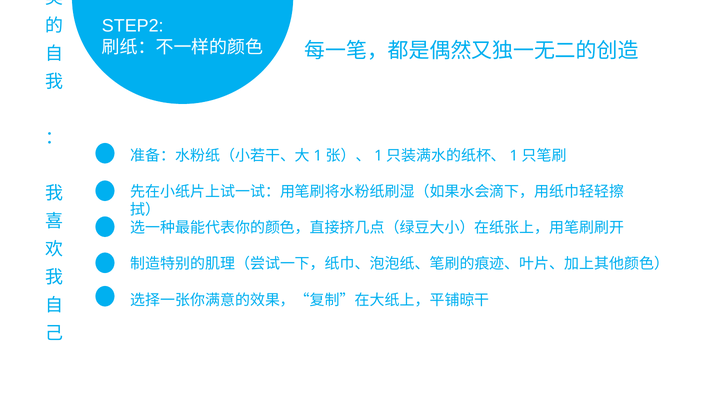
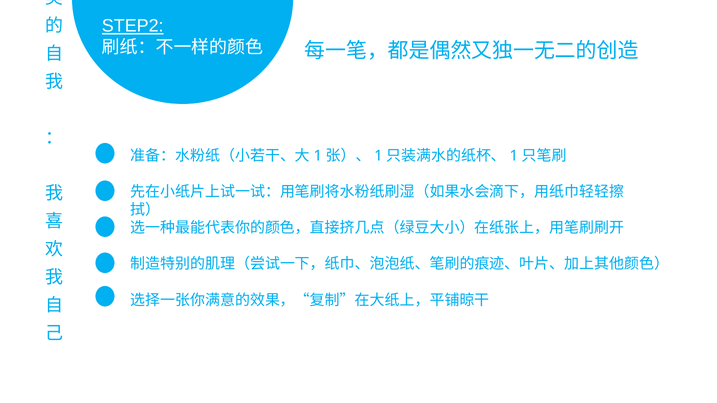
STEP2 underline: none -> present (133, 26)
